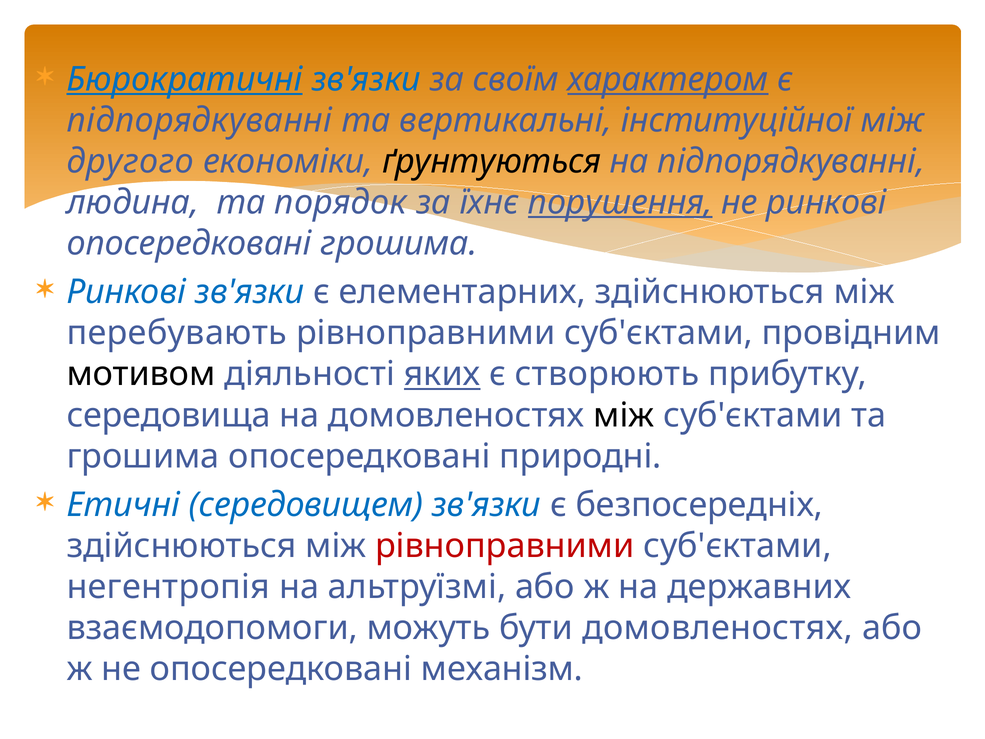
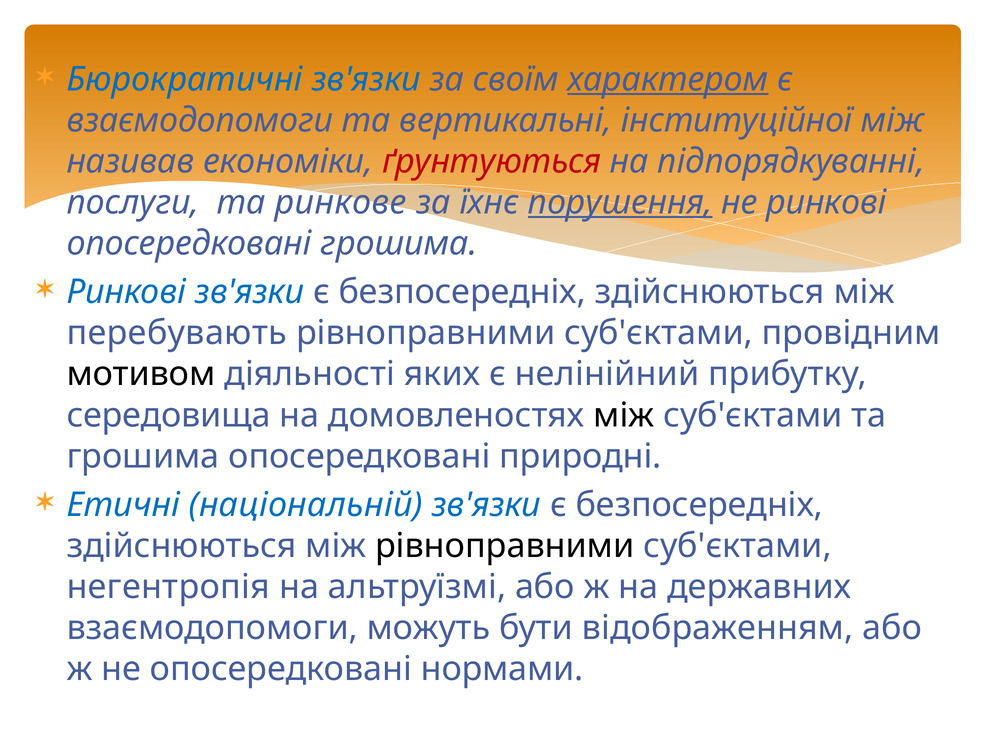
Бюрократичні underline: present -> none (185, 79)
підпорядкуванні: підпорядкуванні -> взаємодопомоги (200, 120)
другого: другого -> називав (130, 161)
ґрунтуються colour: black -> red (492, 161)
людина: людина -> послуги (133, 202)
порядок: порядок -> ринкове (341, 202)
Ринкові зв'язки є елементарних: елементарних -> безпосередніх (462, 292)
яких underline: present -> none (442, 374)
створюють: створюють -> нелінійний (607, 374)
середовищем: середовищем -> національній (306, 505)
рівноправними colour: red -> black (505, 546)
бути домовленостях: домовленостях -> відображенням (718, 628)
механізм: механізм -> нормами (502, 669)
